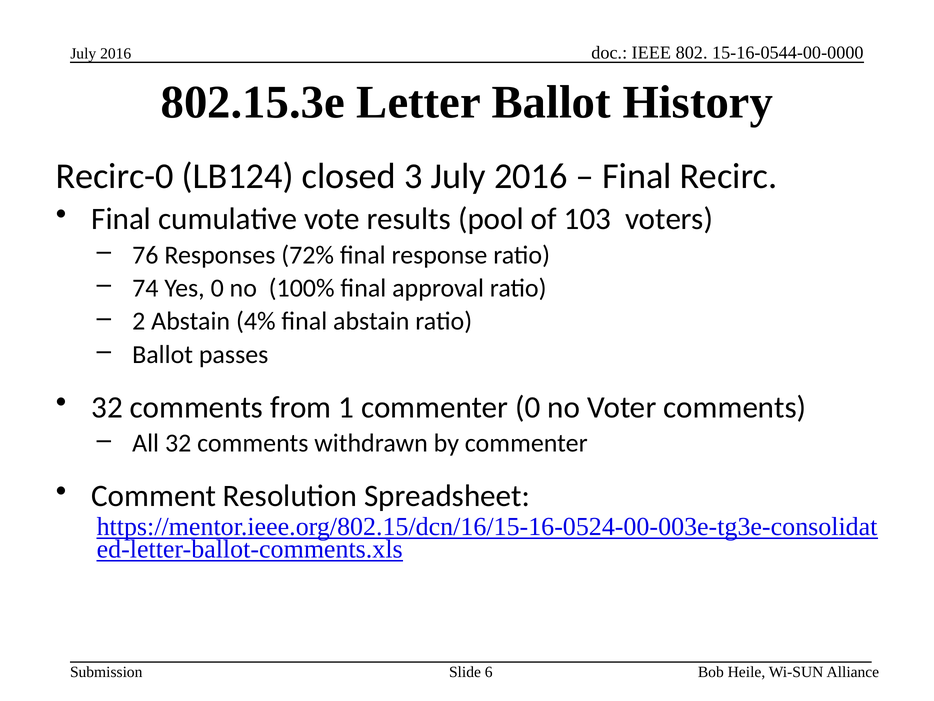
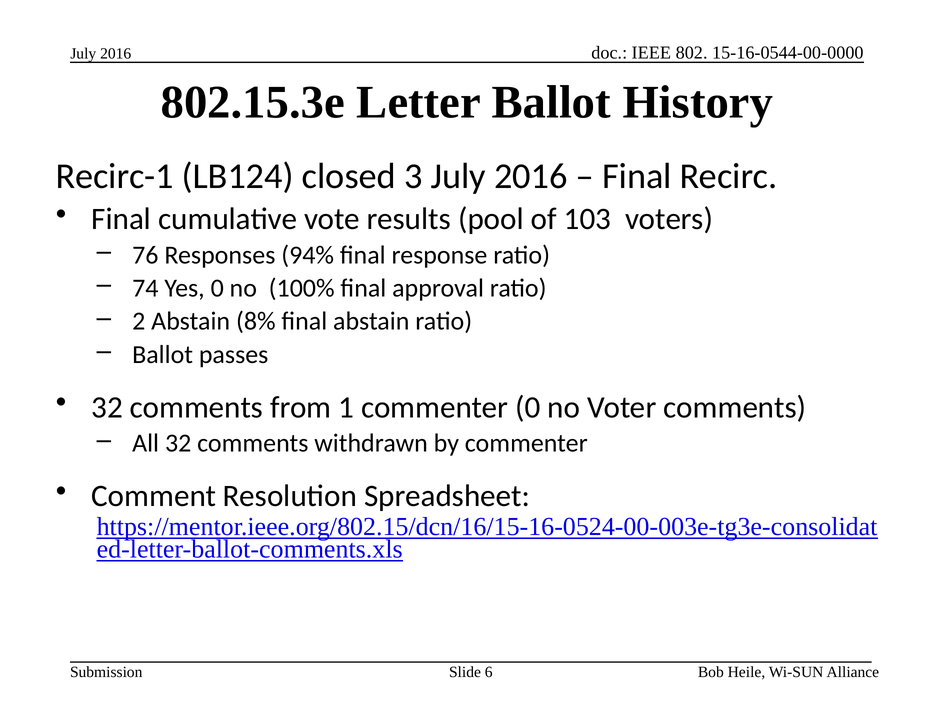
Recirc-0: Recirc-0 -> Recirc-1 (115, 176)
72%: 72% -> 94% (308, 255)
4%: 4% -> 8% (256, 321)
